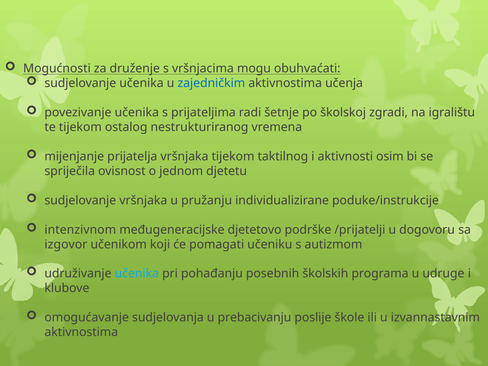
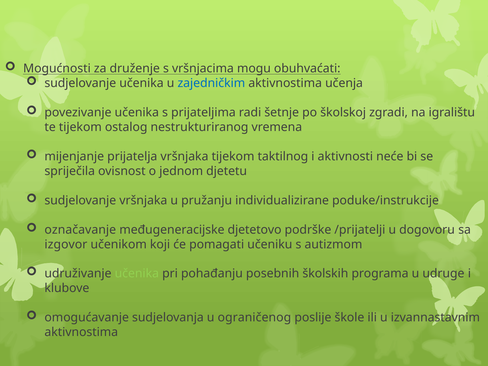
osim: osim -> neće (390, 156)
intenzivnom: intenzivnom -> označavanje (80, 230)
učenika colour: light blue -> light green (137, 274)
prebacivanju: prebacivanju -> ograničenog (254, 318)
